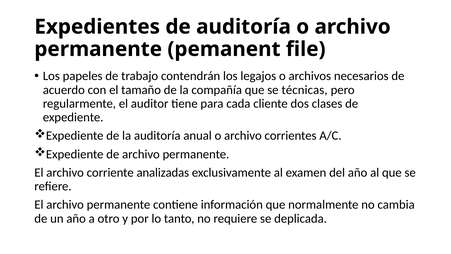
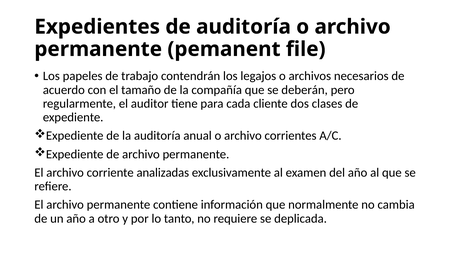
técnicas: técnicas -> deberán (305, 90)
